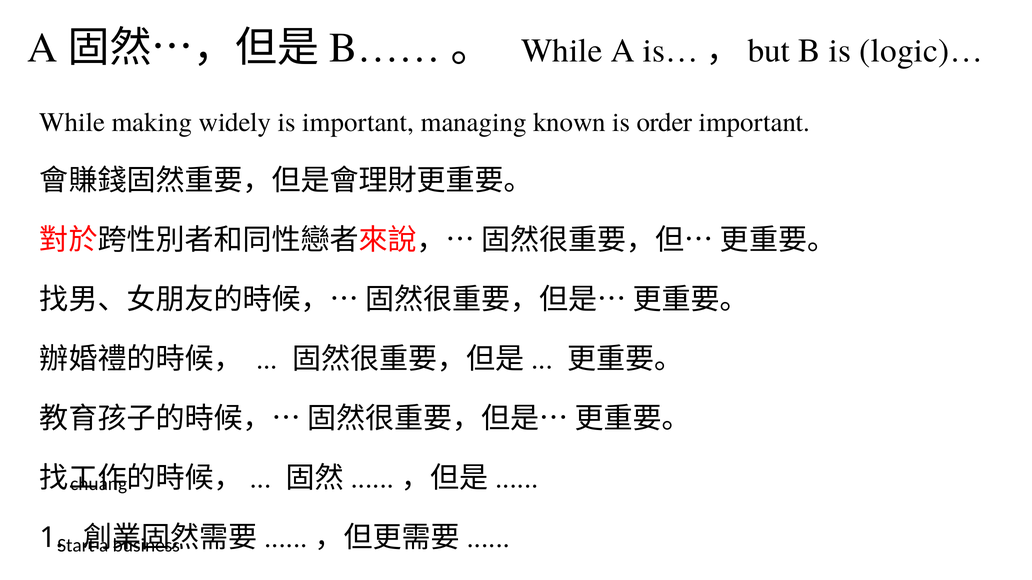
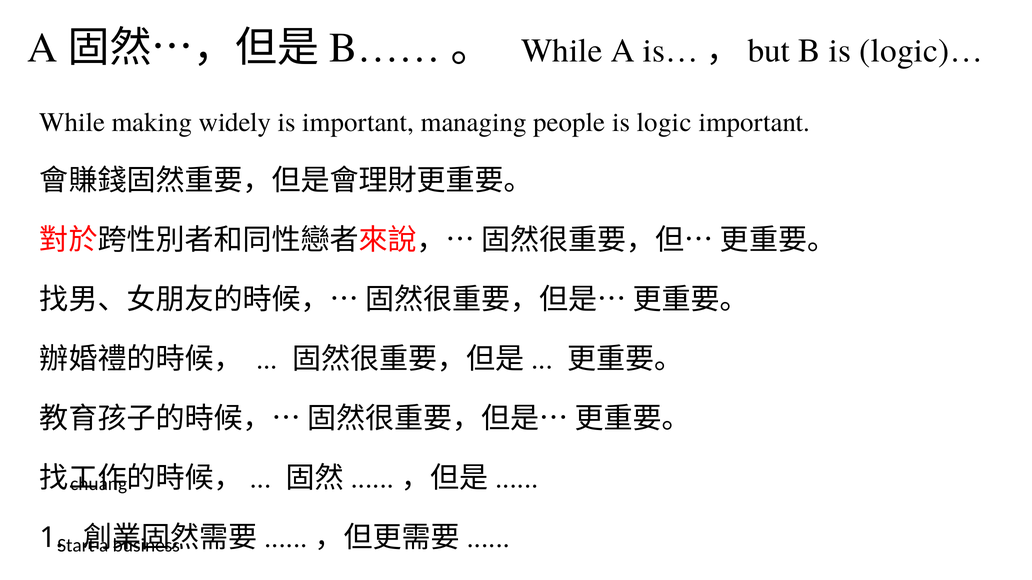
known: known -> people (569, 122)
order: order -> logic (664, 122)
